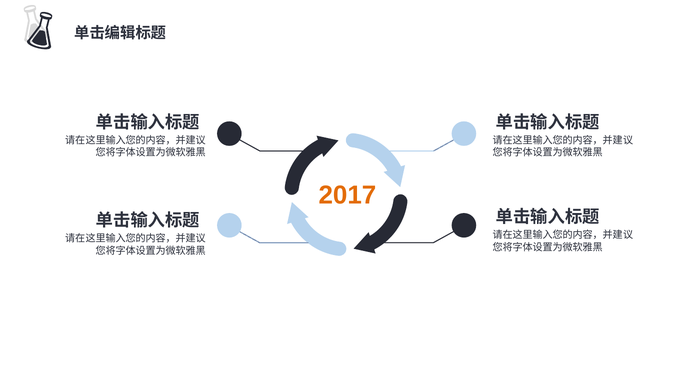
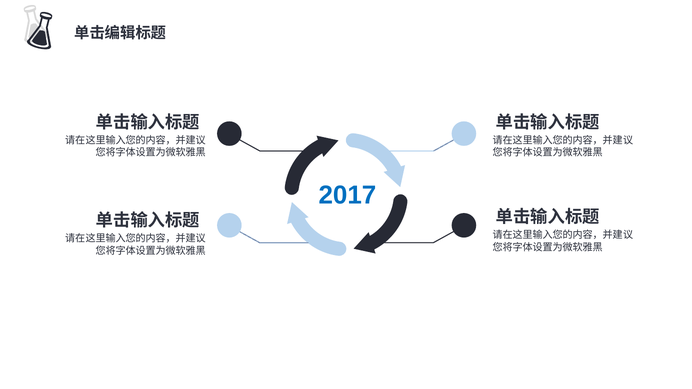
2017 colour: orange -> blue (347, 195)
